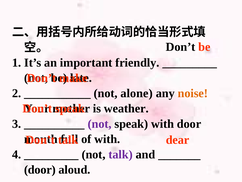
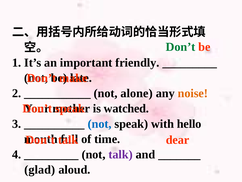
Don’t colour: black -> green (181, 47)
weather: weather -> watched (126, 108)
not colour: purple -> blue (100, 123)
with door: door -> hello (189, 123)
of with: with -> time (107, 139)
door: door -> glad (40, 169)
